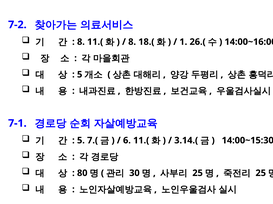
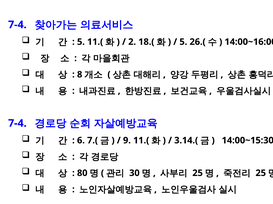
7-2: 7-2 -> 7-4 (17, 25)
8: 8 -> 5 (81, 42)
8: 8 -> 2 (132, 42)
1: 1 -> 5 (183, 42)
5: 5 -> 8 (80, 75)
7-1: 7-1 -> 7-4 (17, 124)
5: 5 -> 6 (81, 141)
6: 6 -> 9 (127, 141)
